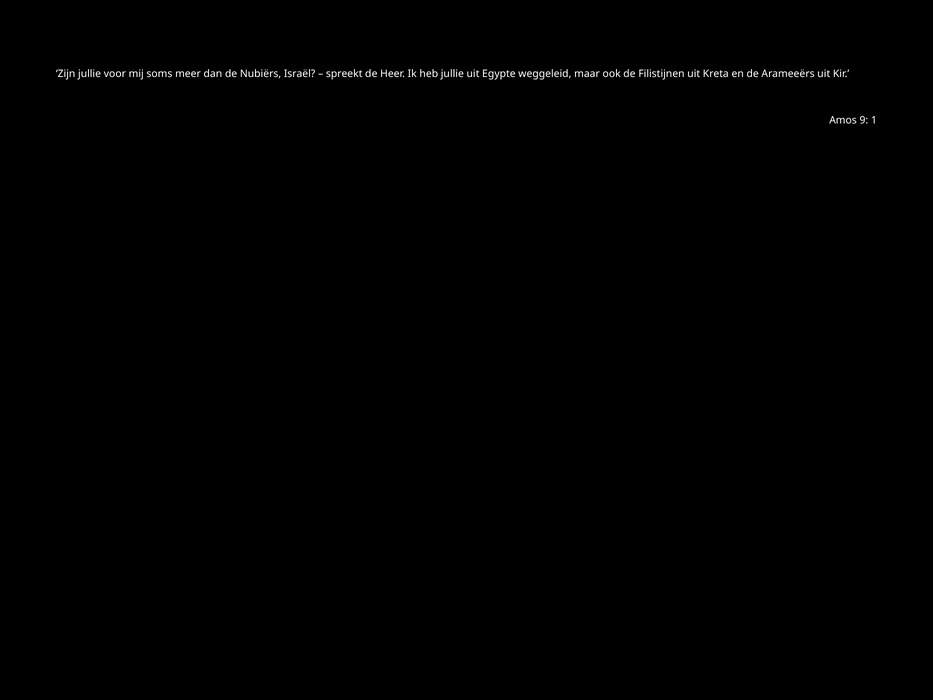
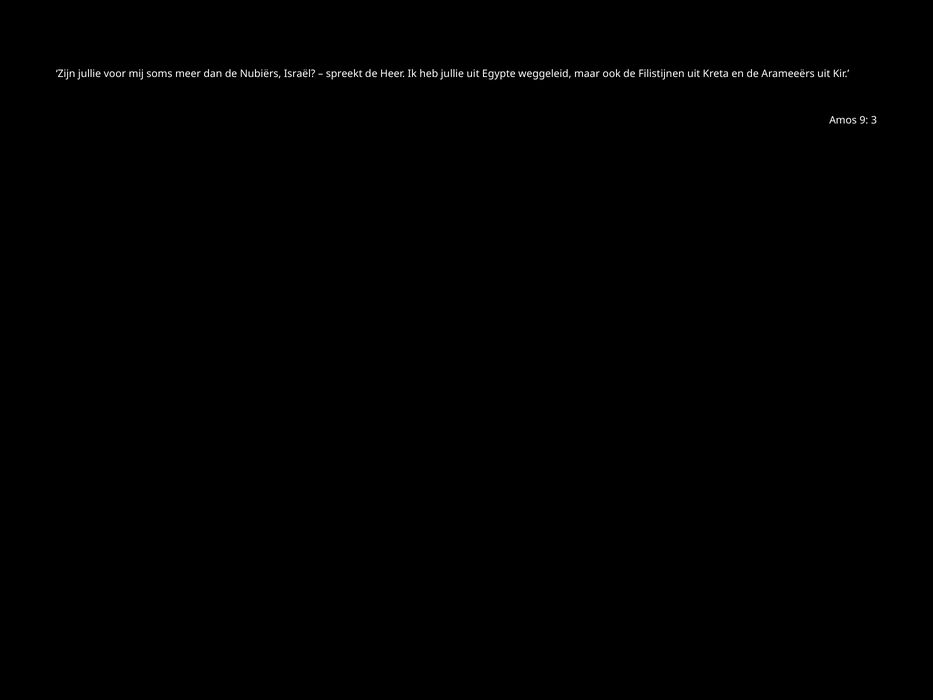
1: 1 -> 3 (874, 121)
